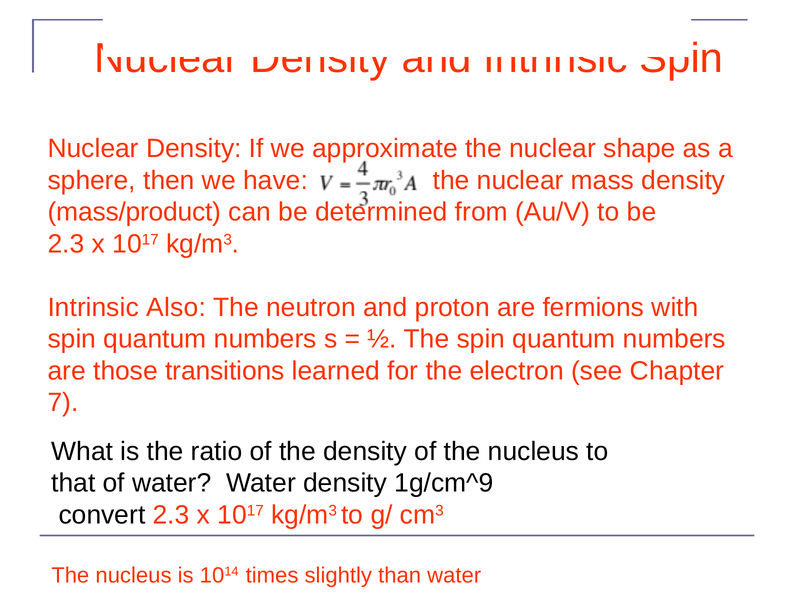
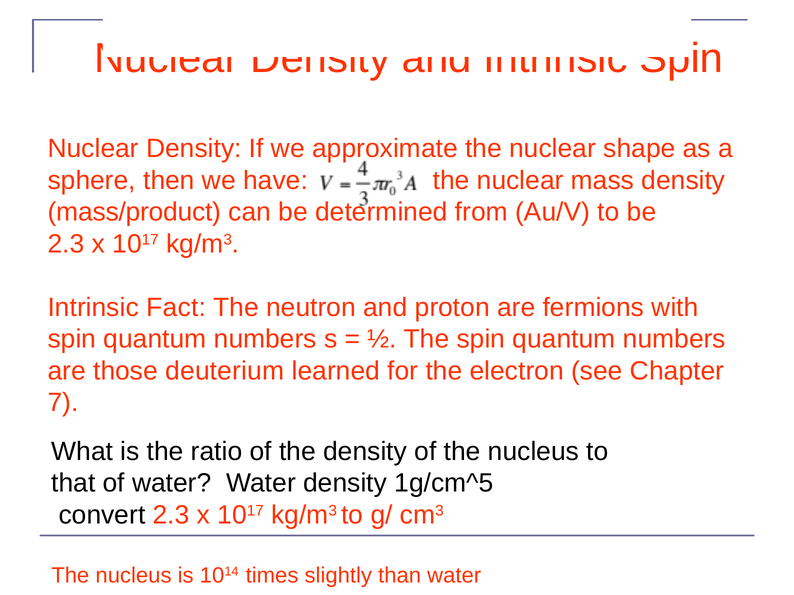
Also: Also -> Fact (176, 308)
transitions: transitions -> deuterium (225, 371)
1g/cm^9: 1g/cm^9 -> 1g/cm^5 (444, 483)
